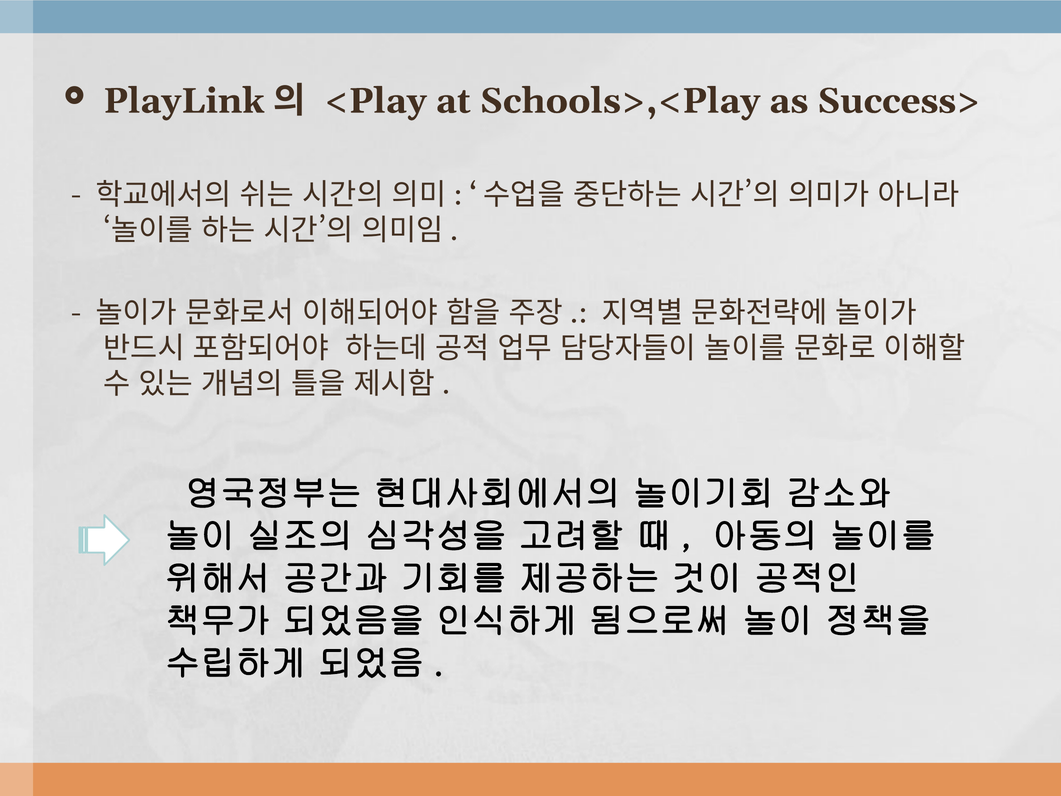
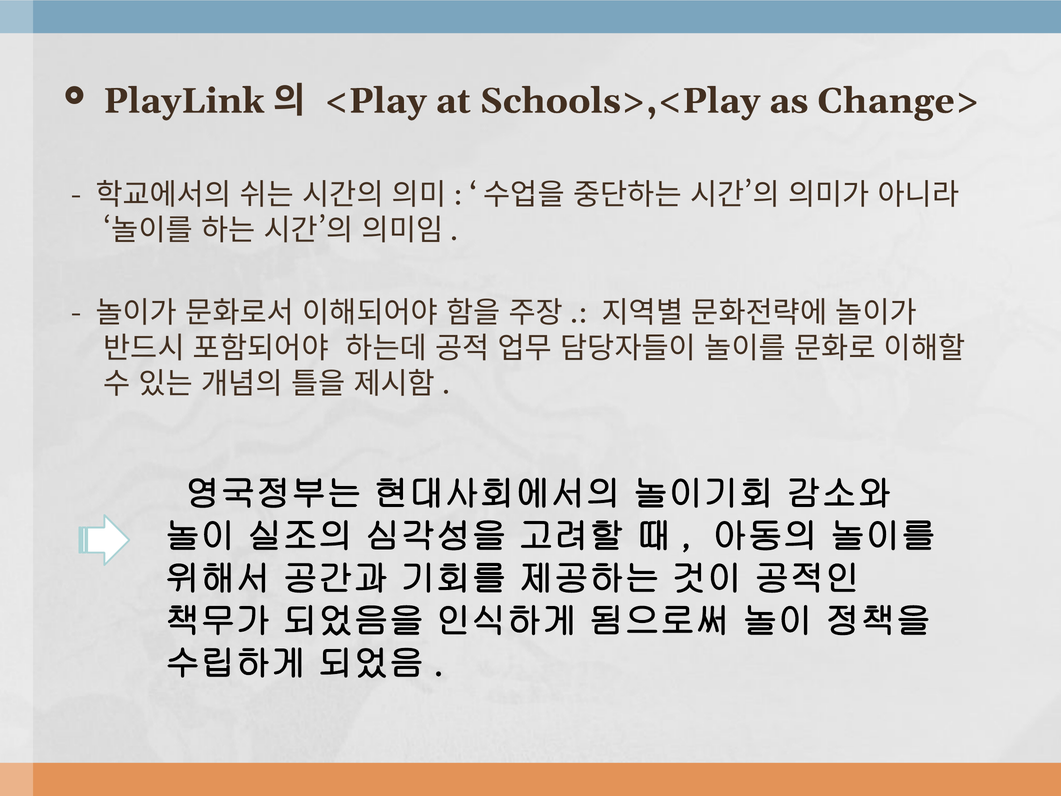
Success>: Success> -> Change> (899, 101)
